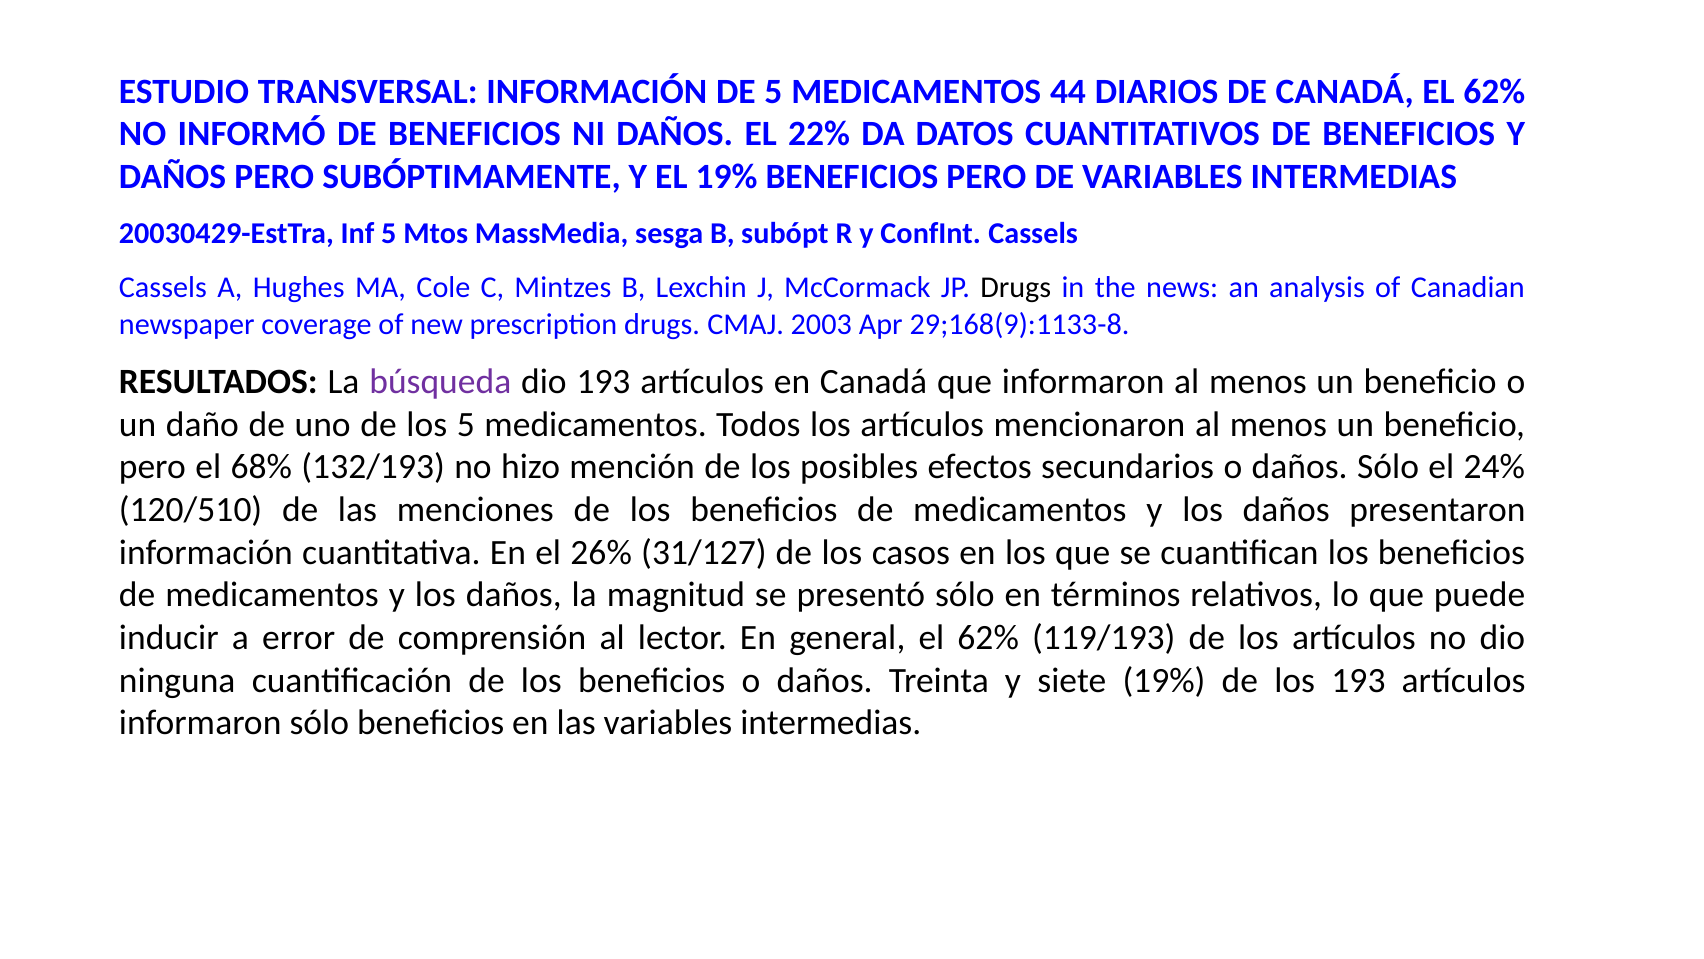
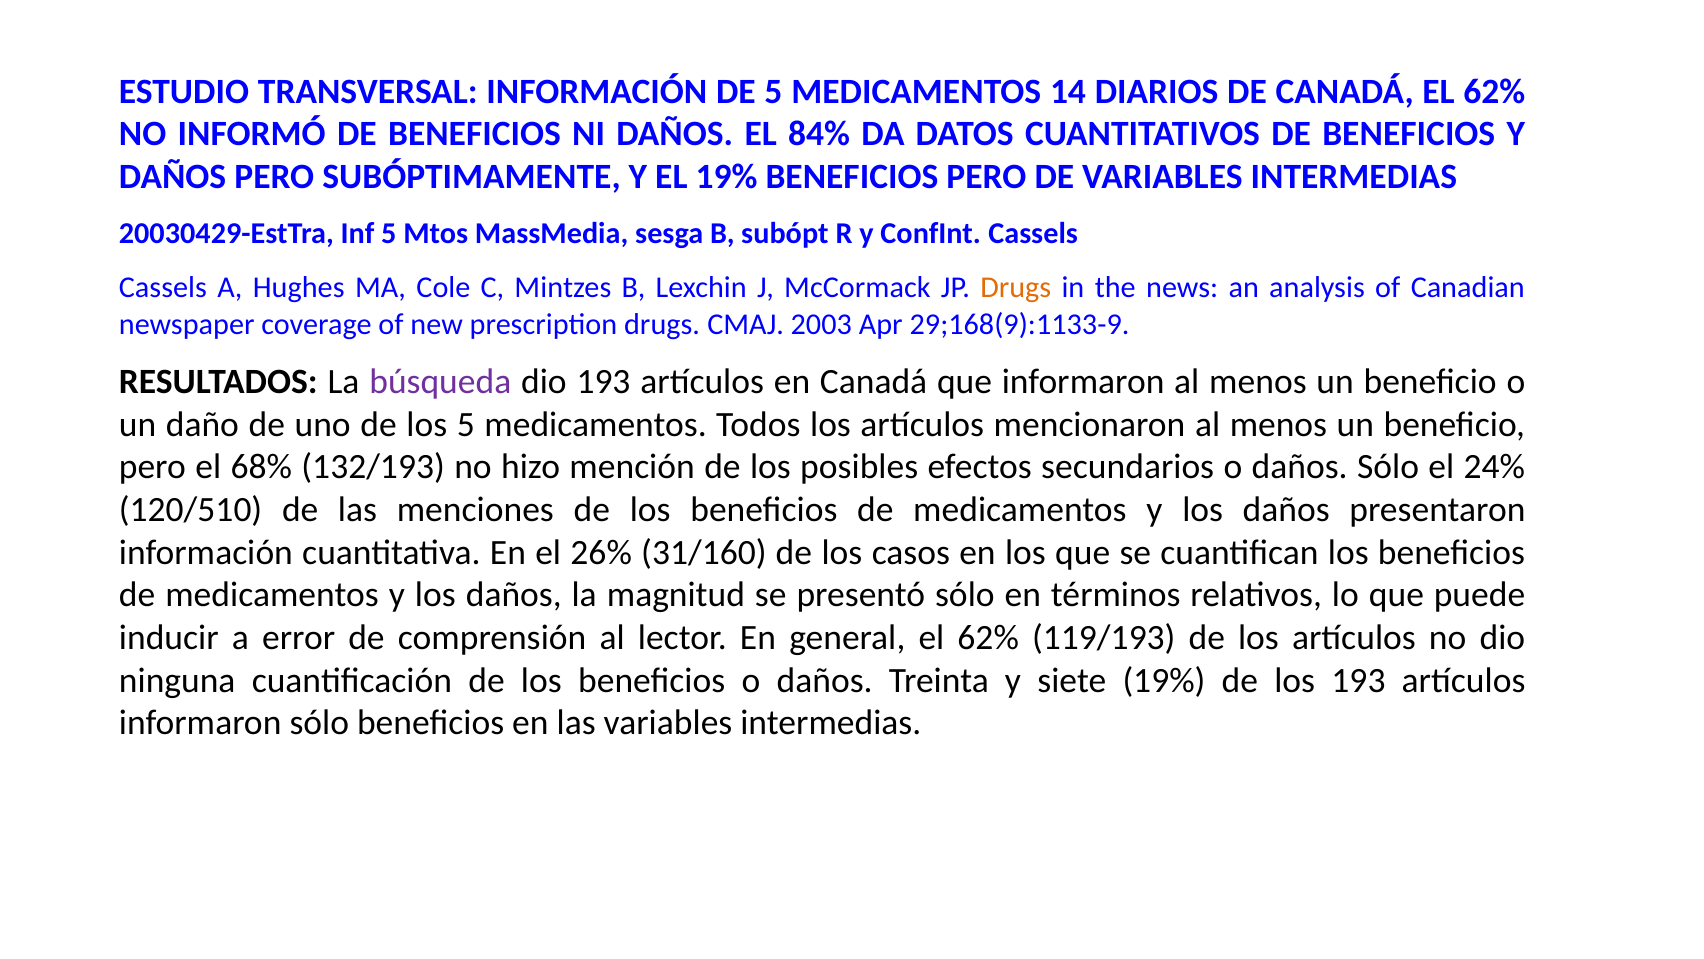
44: 44 -> 14 (1068, 91)
22%: 22% -> 84% (819, 134)
Drugs colour: black -> orange (1016, 288)
29;168(9):1133-8: 29;168(9):1133-8 -> 29;168(9):1133-9 (1020, 324)
31/127: 31/127 -> 31/160 (704, 552)
